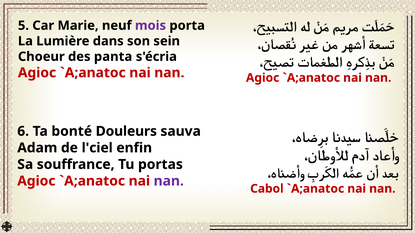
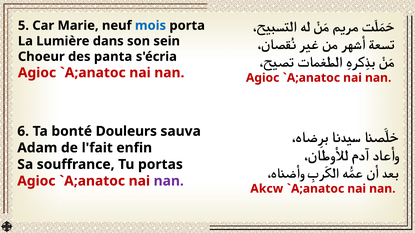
mois colour: purple -> blue (150, 26)
l'ciel: l'ciel -> l'fait (97, 148)
Cabol: Cabol -> Akcw (267, 189)
